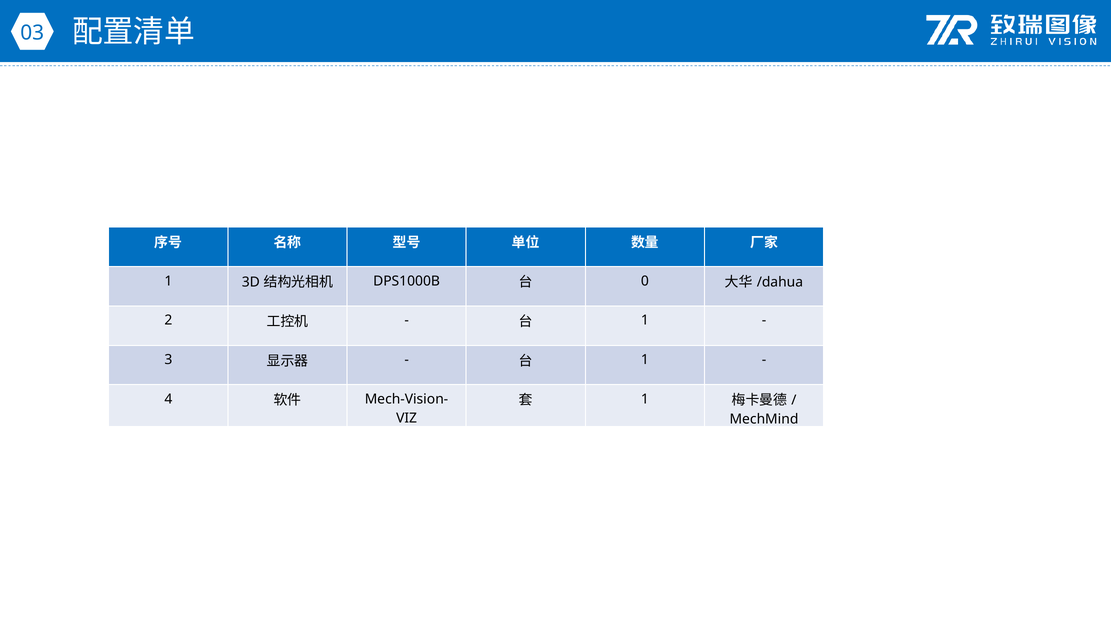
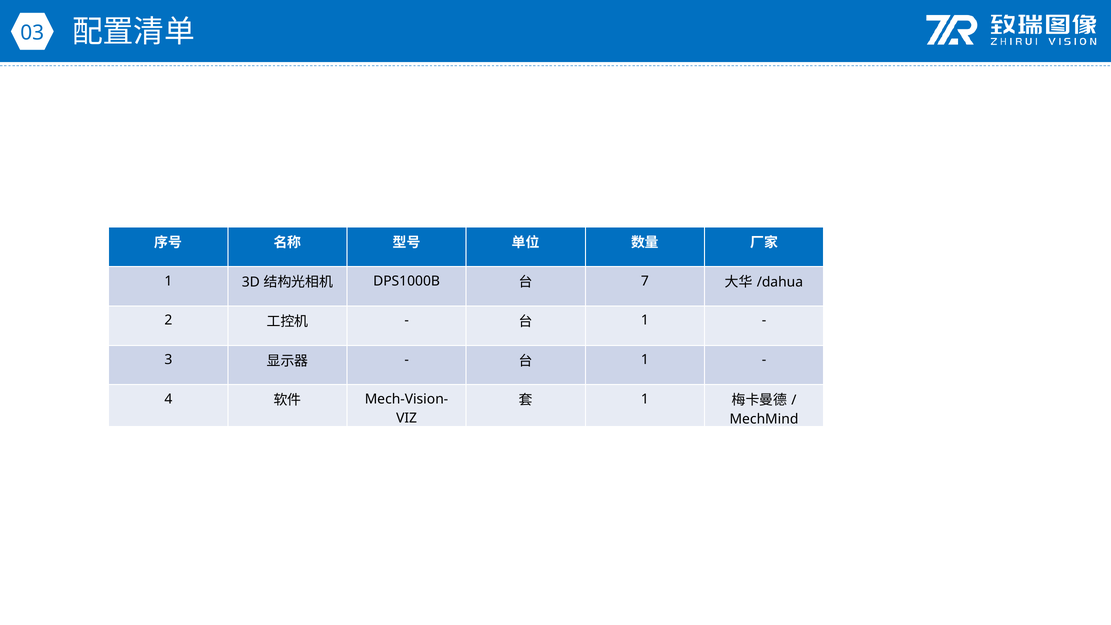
0: 0 -> 7 (645, 281)
